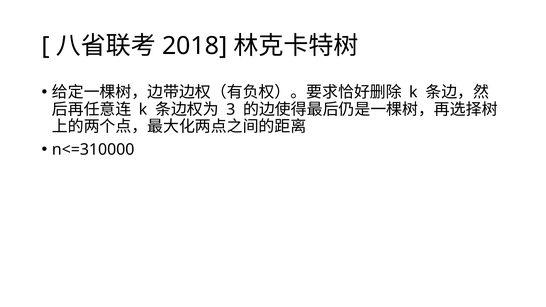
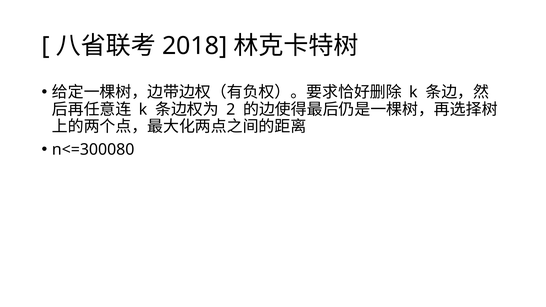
3: 3 -> 2 (231, 110)
n<=310000: n<=310000 -> n<=300080 (93, 150)
